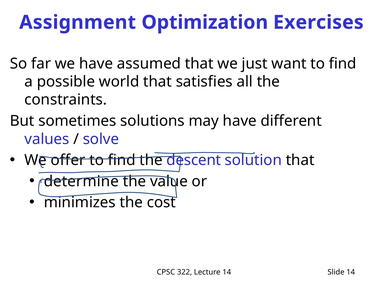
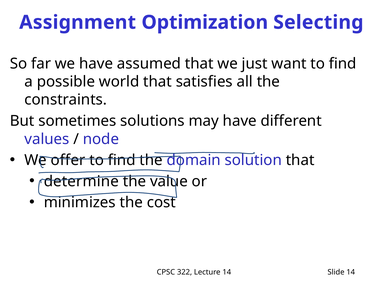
Exercises: Exercises -> Selecting (318, 22)
solve: solve -> node (101, 139)
descent: descent -> domain (194, 160)
